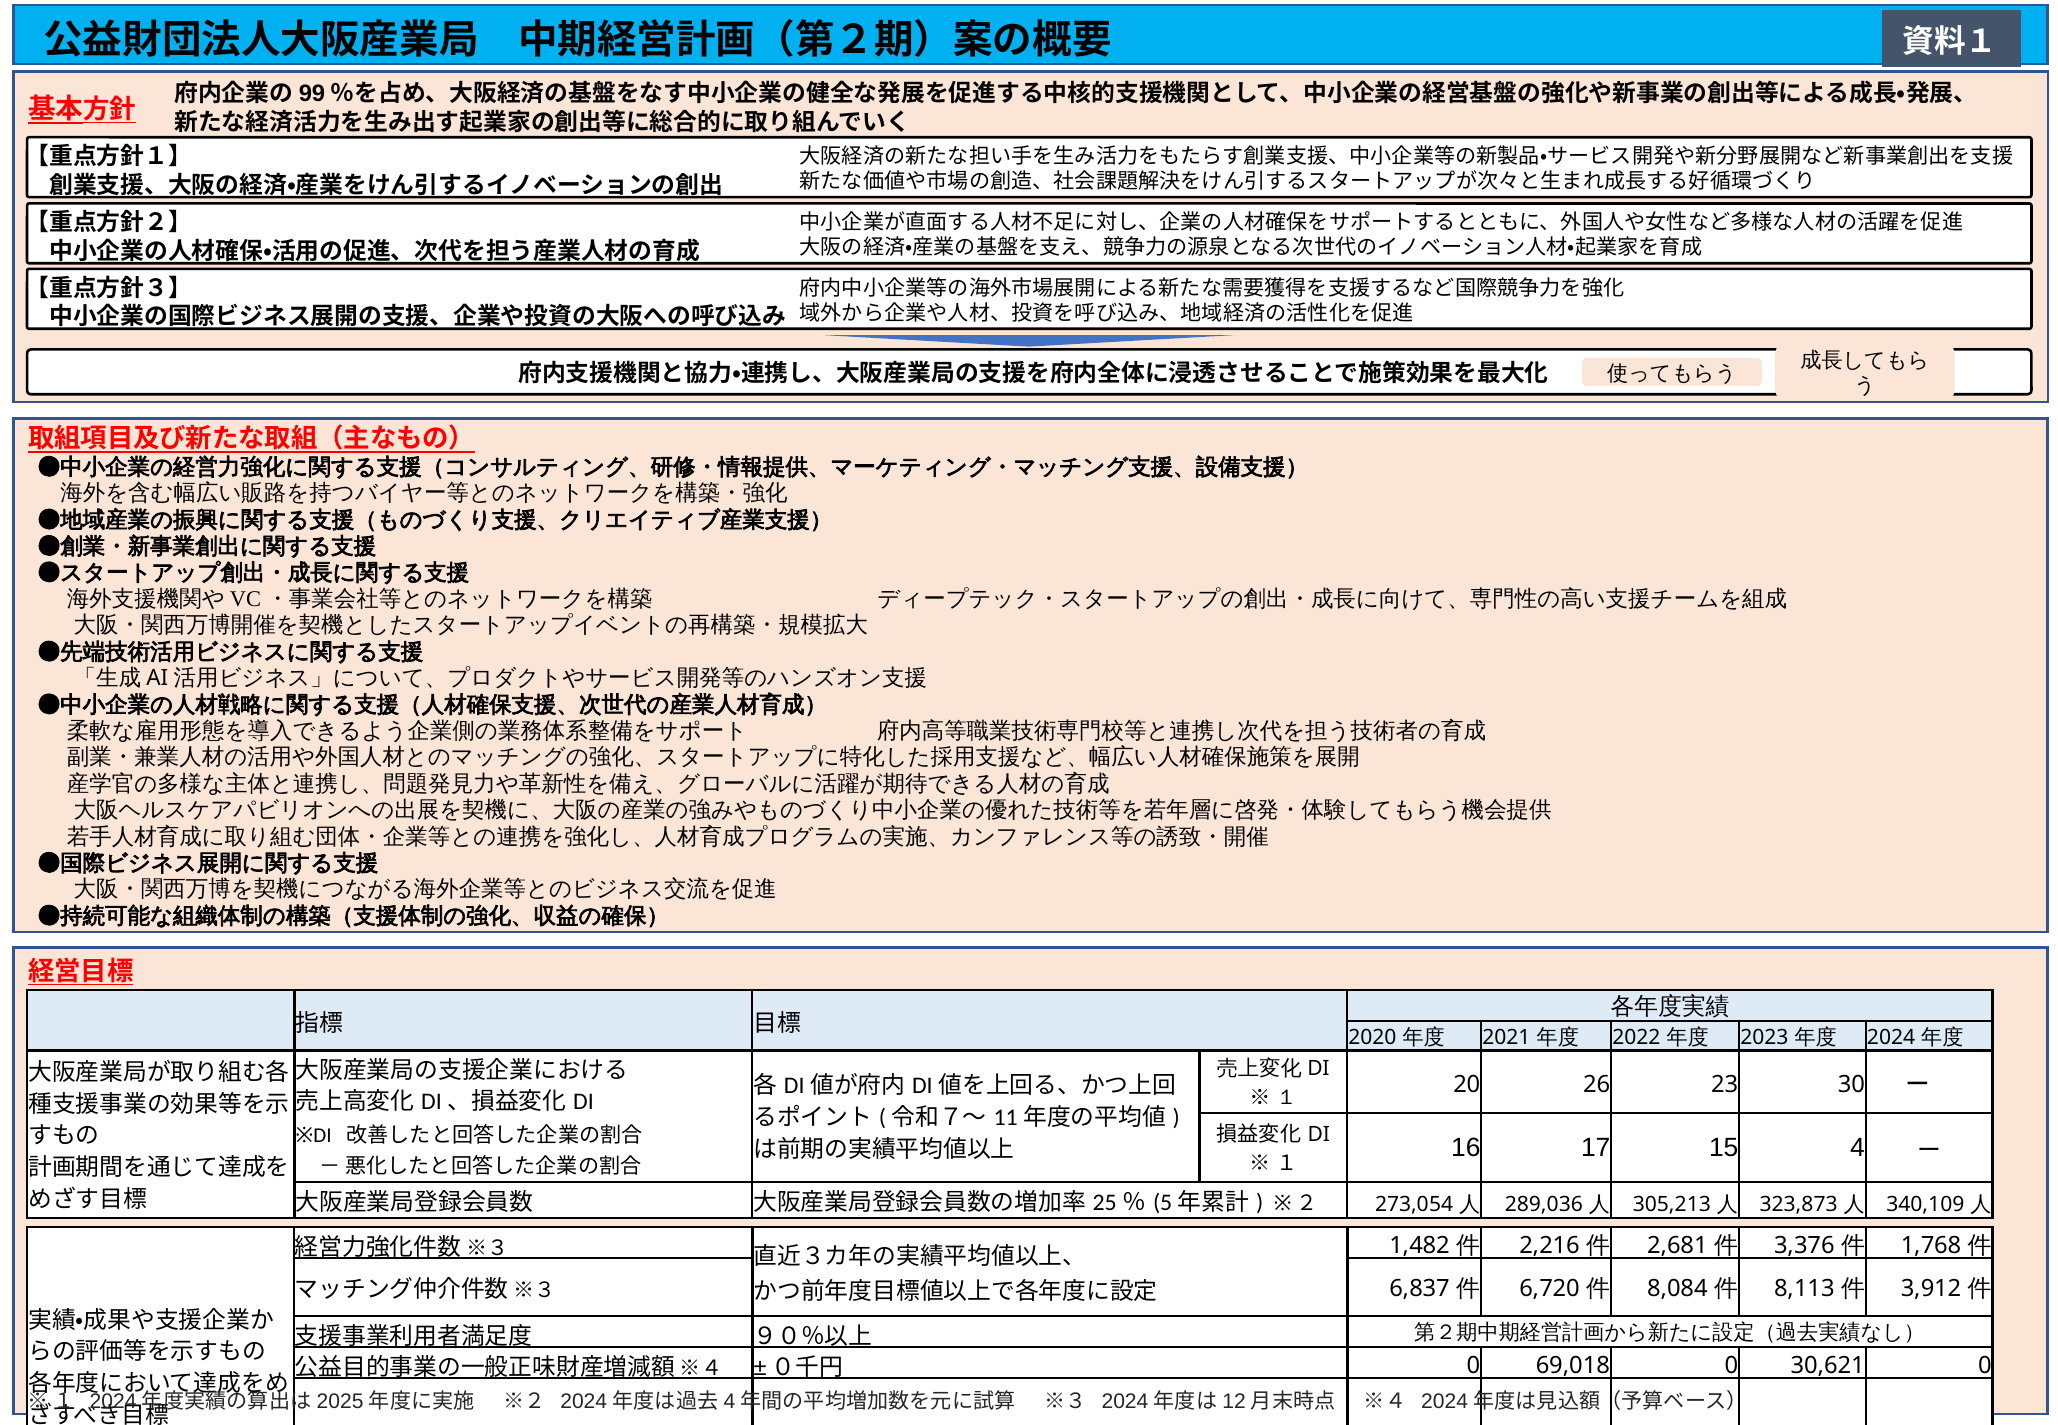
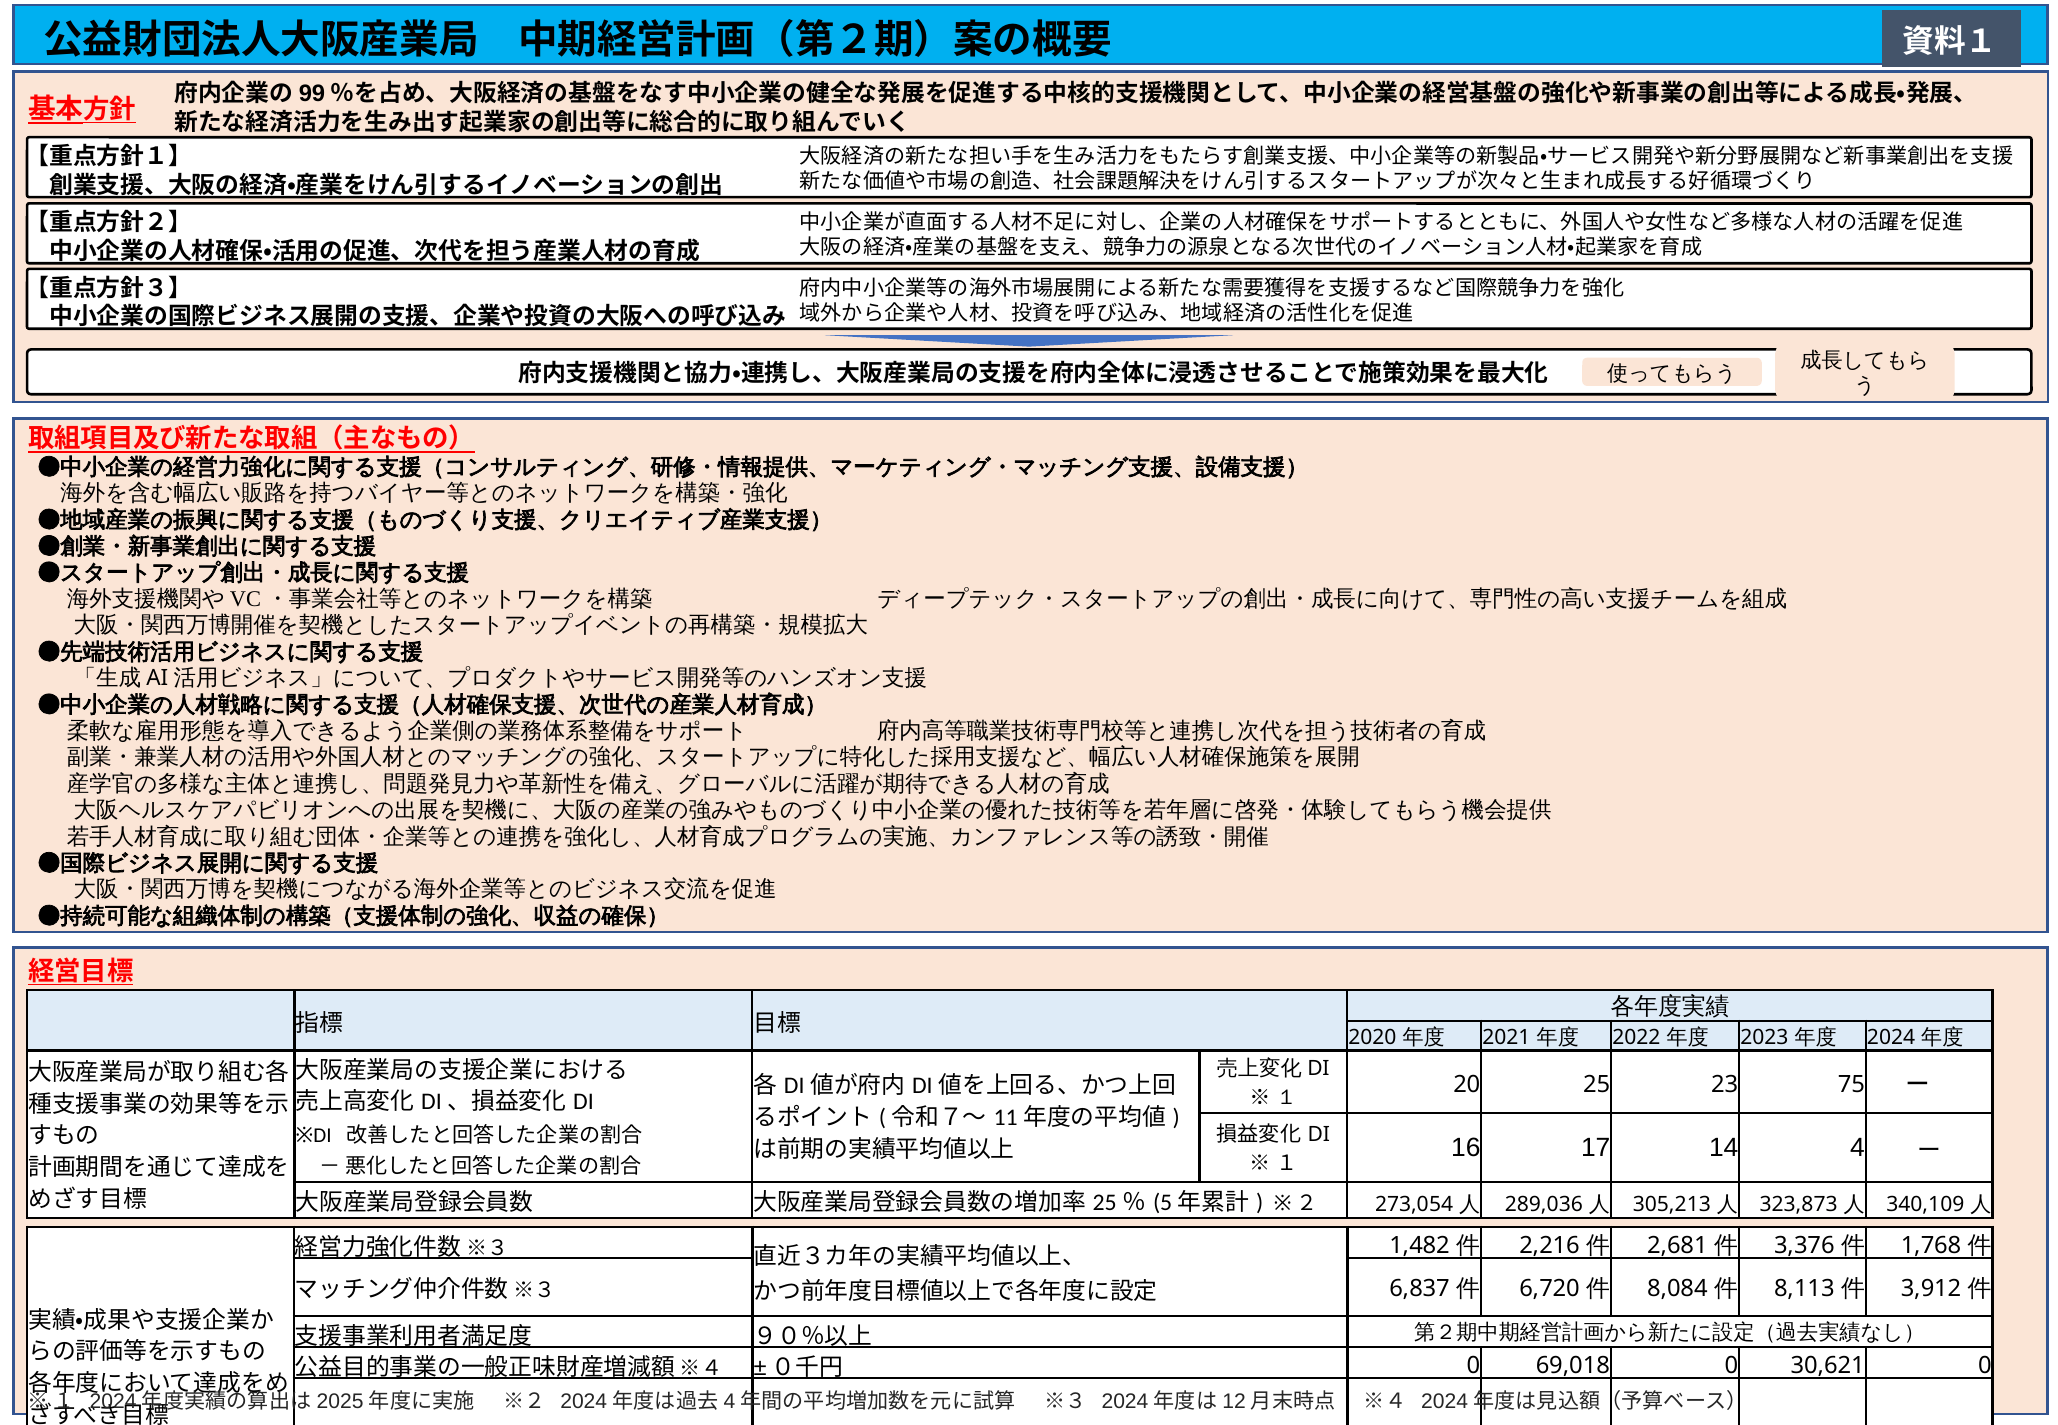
26: 26 -> 25 (1597, 1084)
30: 30 -> 75 (1851, 1084)
15: 15 -> 14 (1724, 1148)
